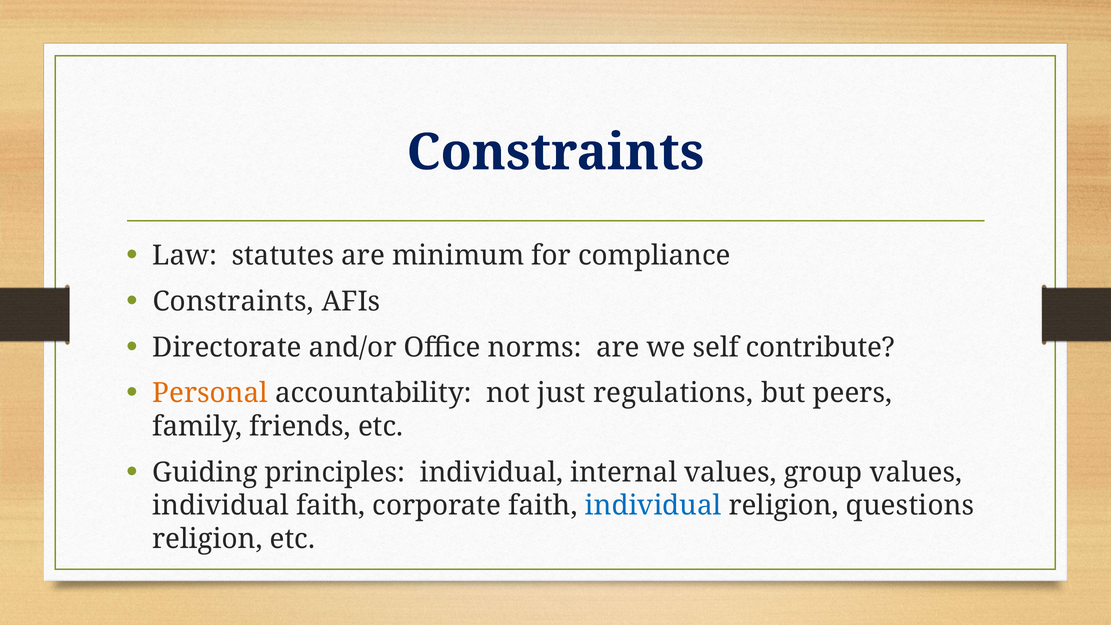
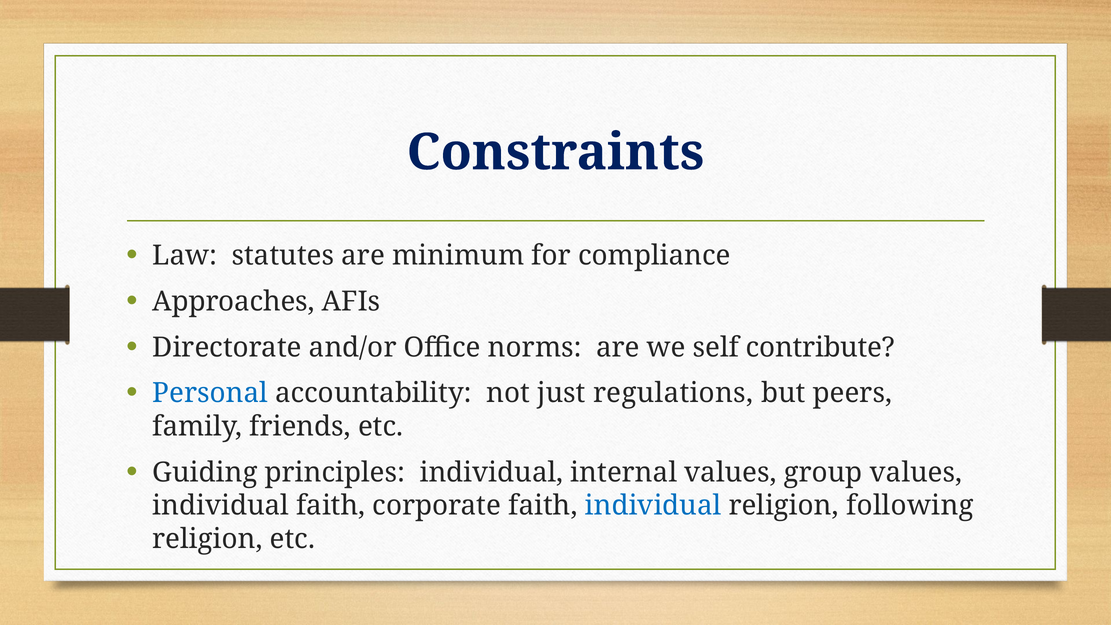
Constraints: Constraints -> Approaches (233, 302)
Personal colour: orange -> blue (210, 393)
questions: questions -> following (910, 506)
